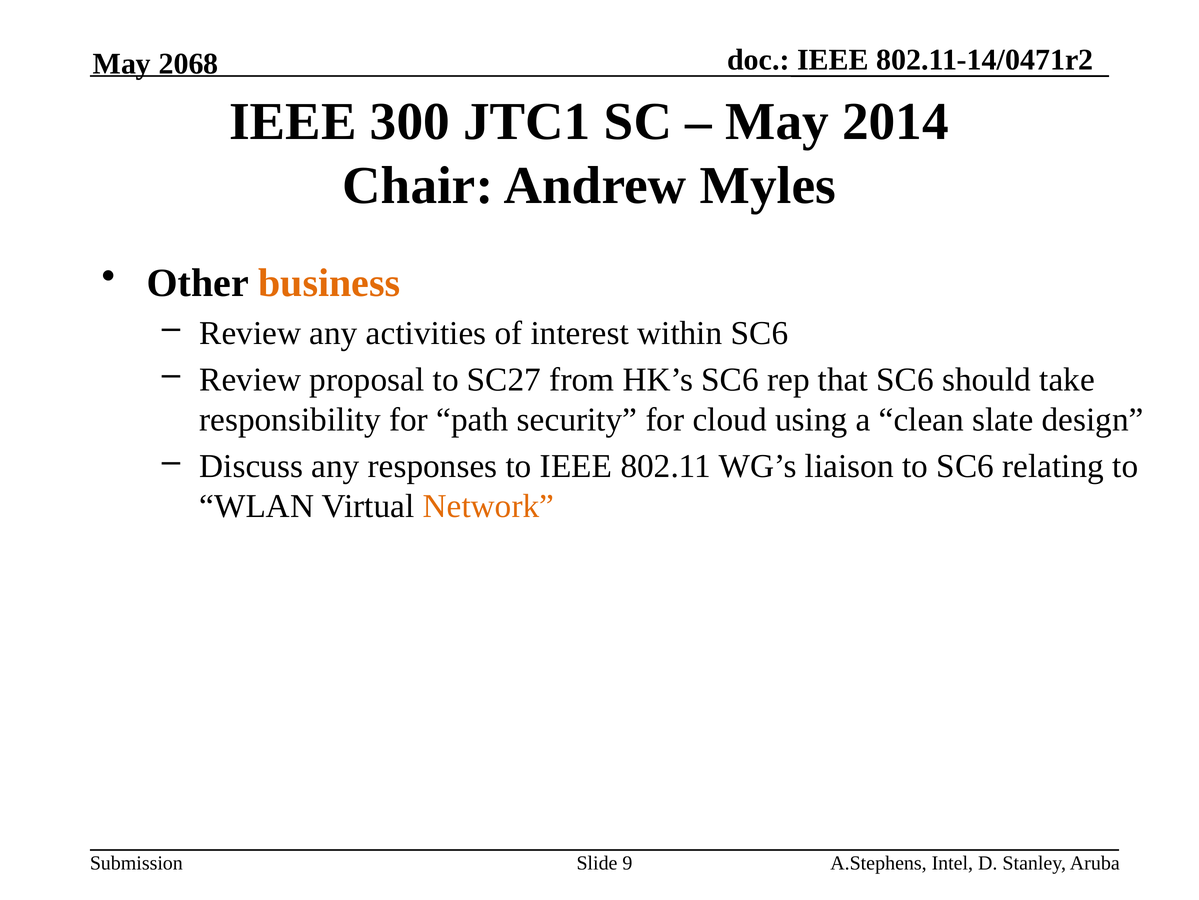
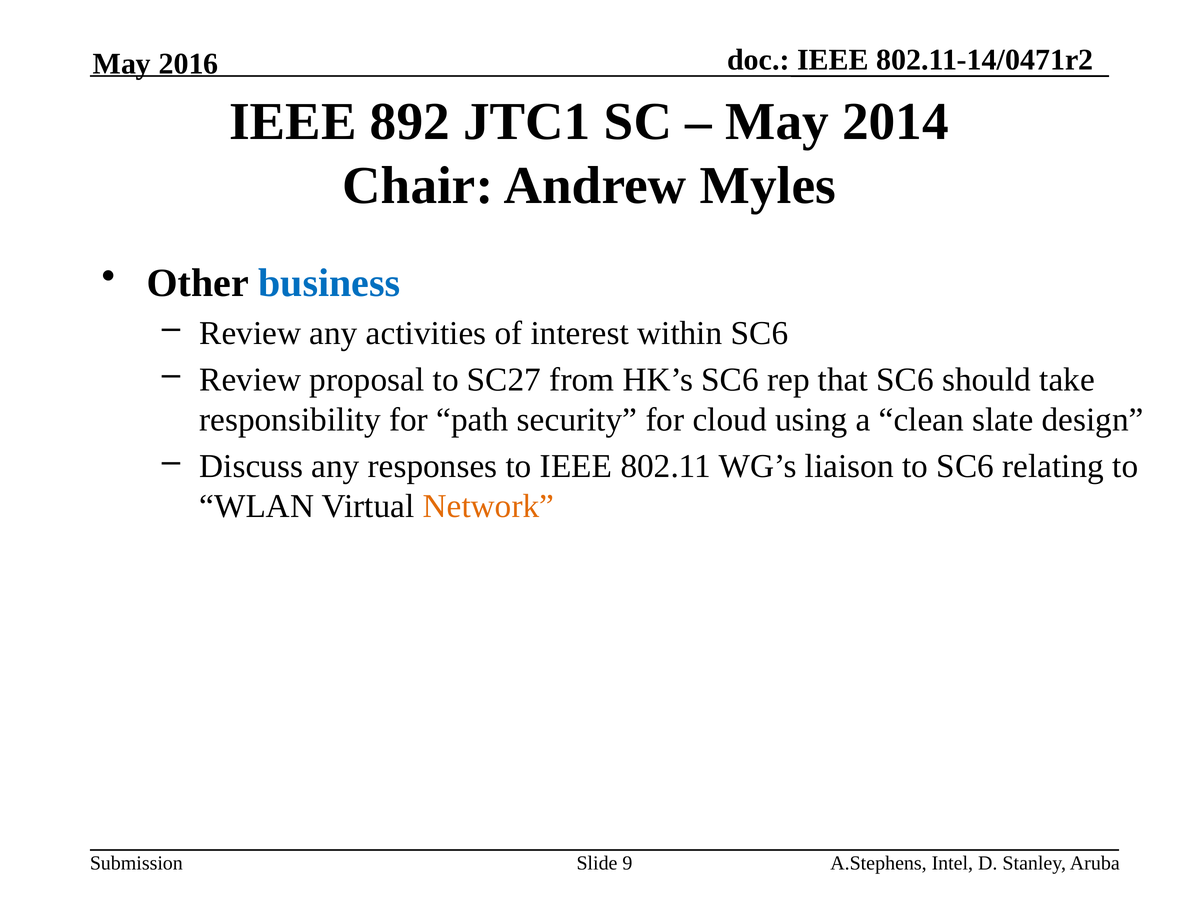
2068: 2068 -> 2016 (189, 64)
300: 300 -> 892 (410, 122)
business colour: orange -> blue (329, 283)
